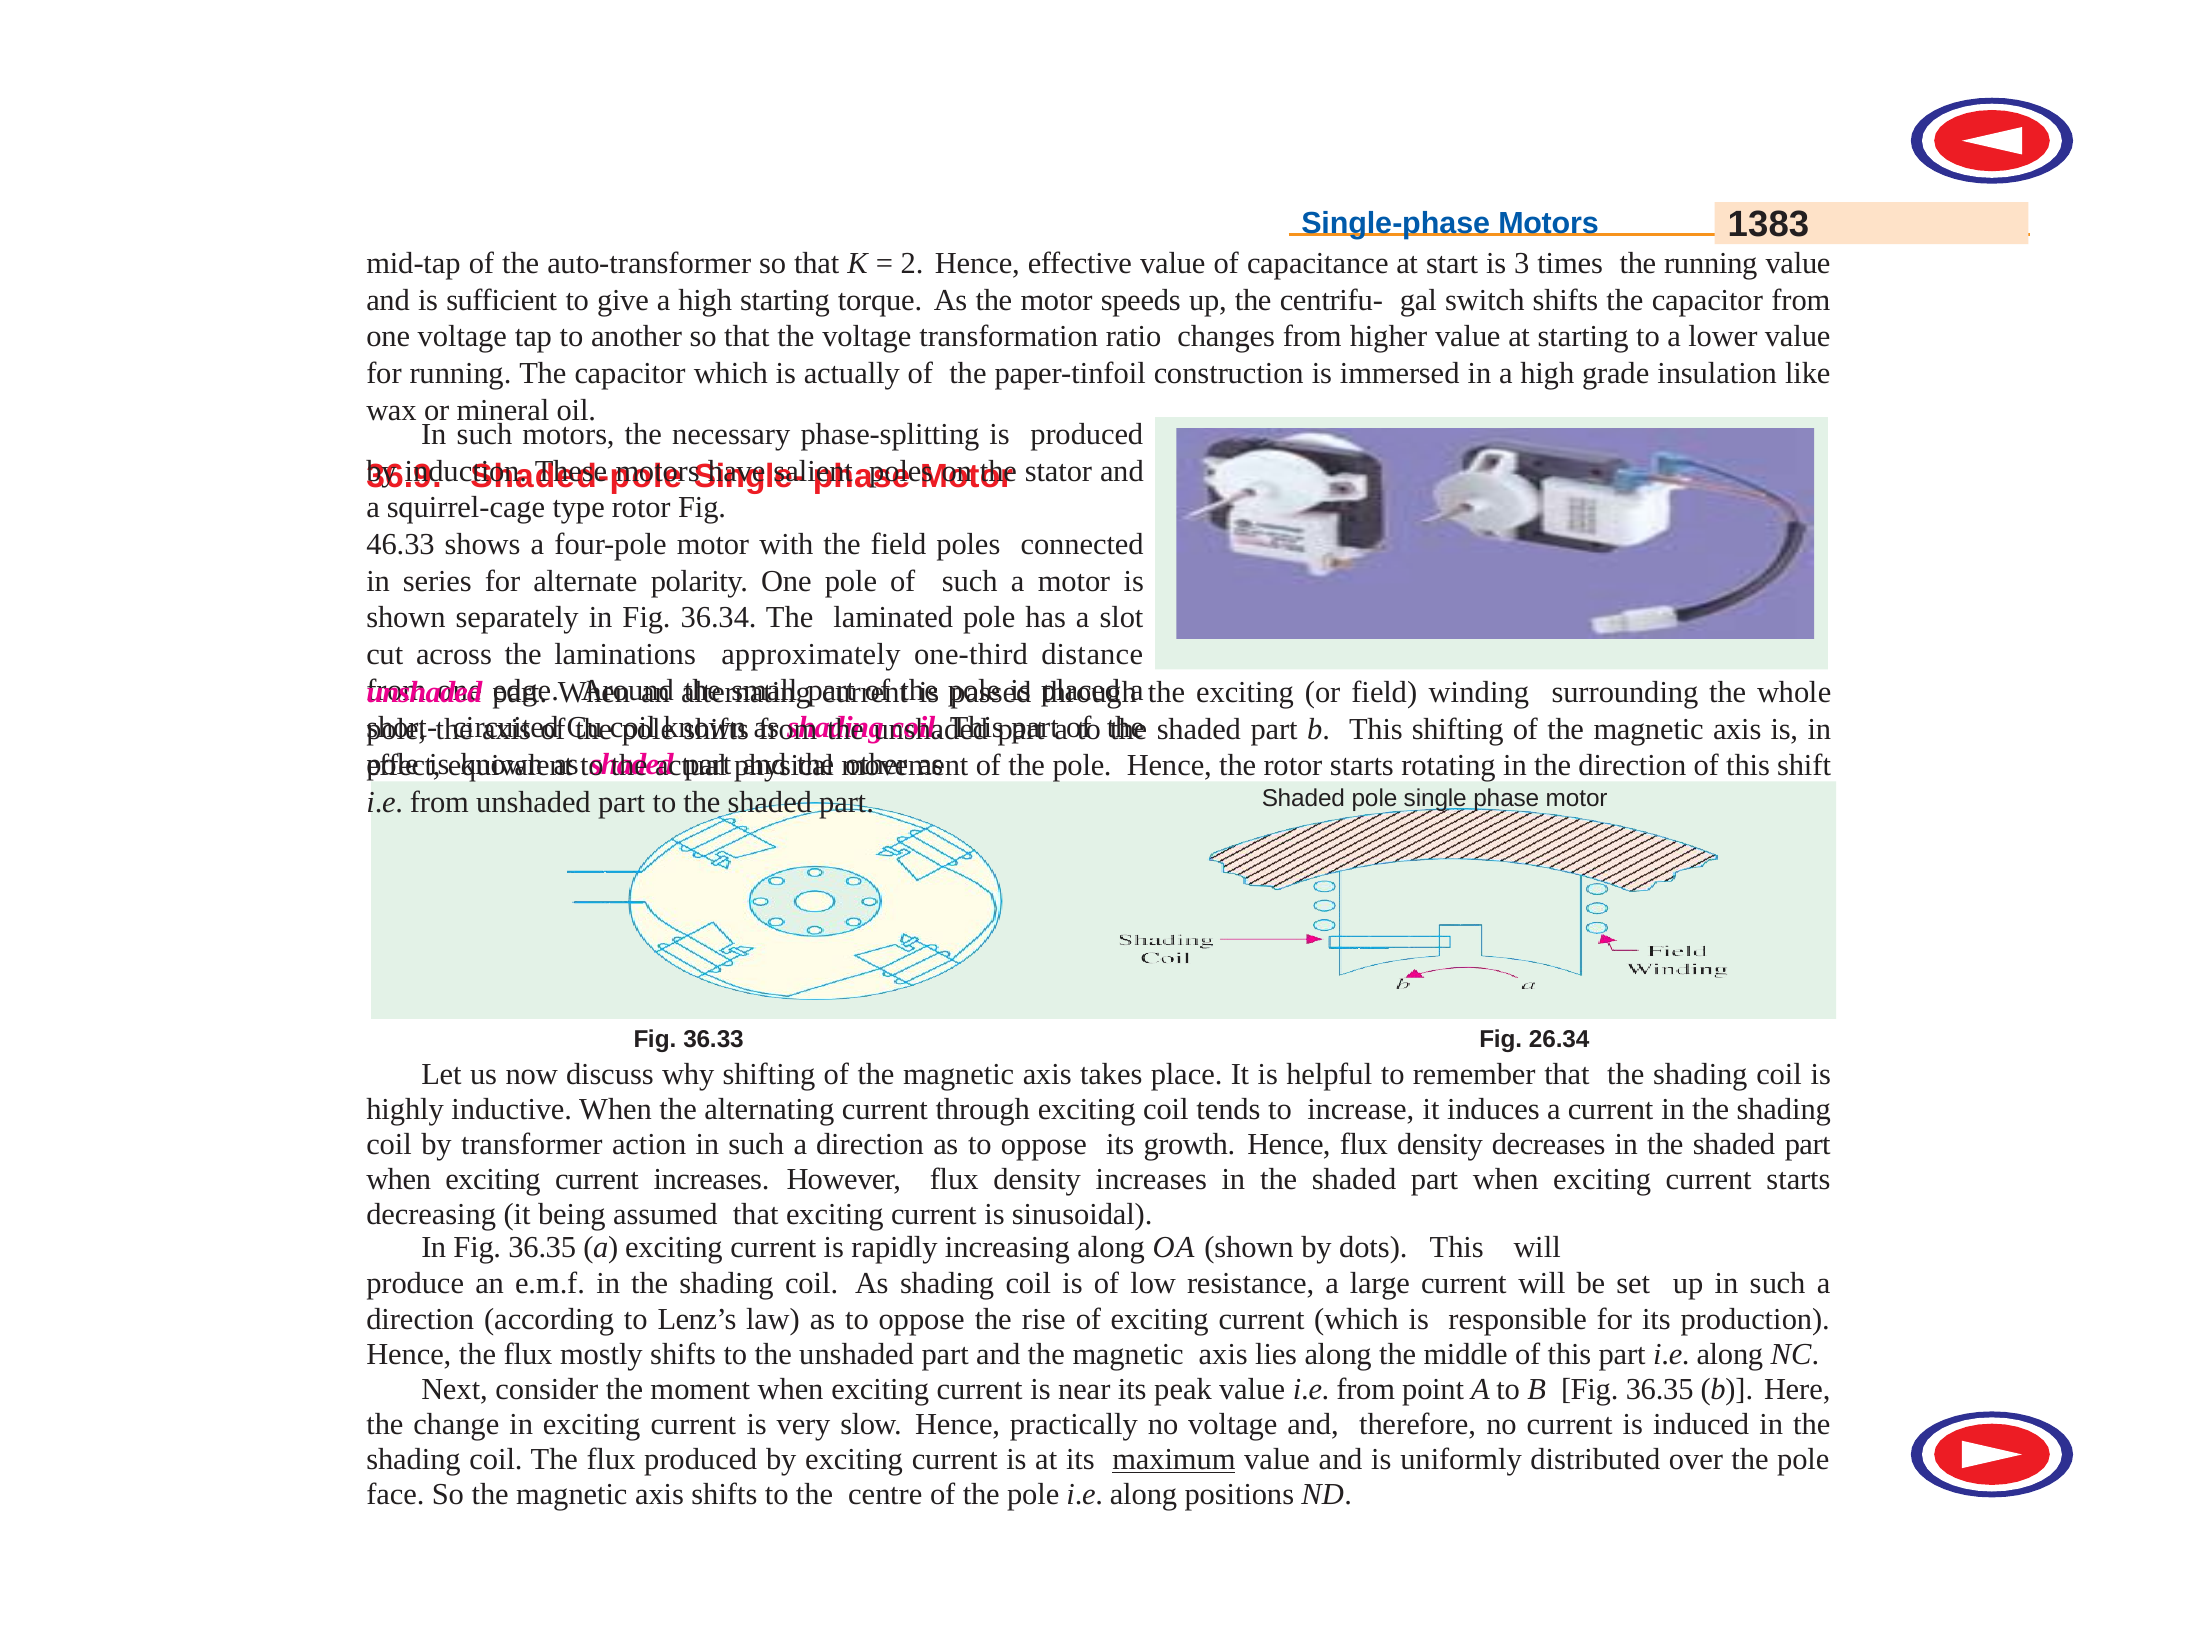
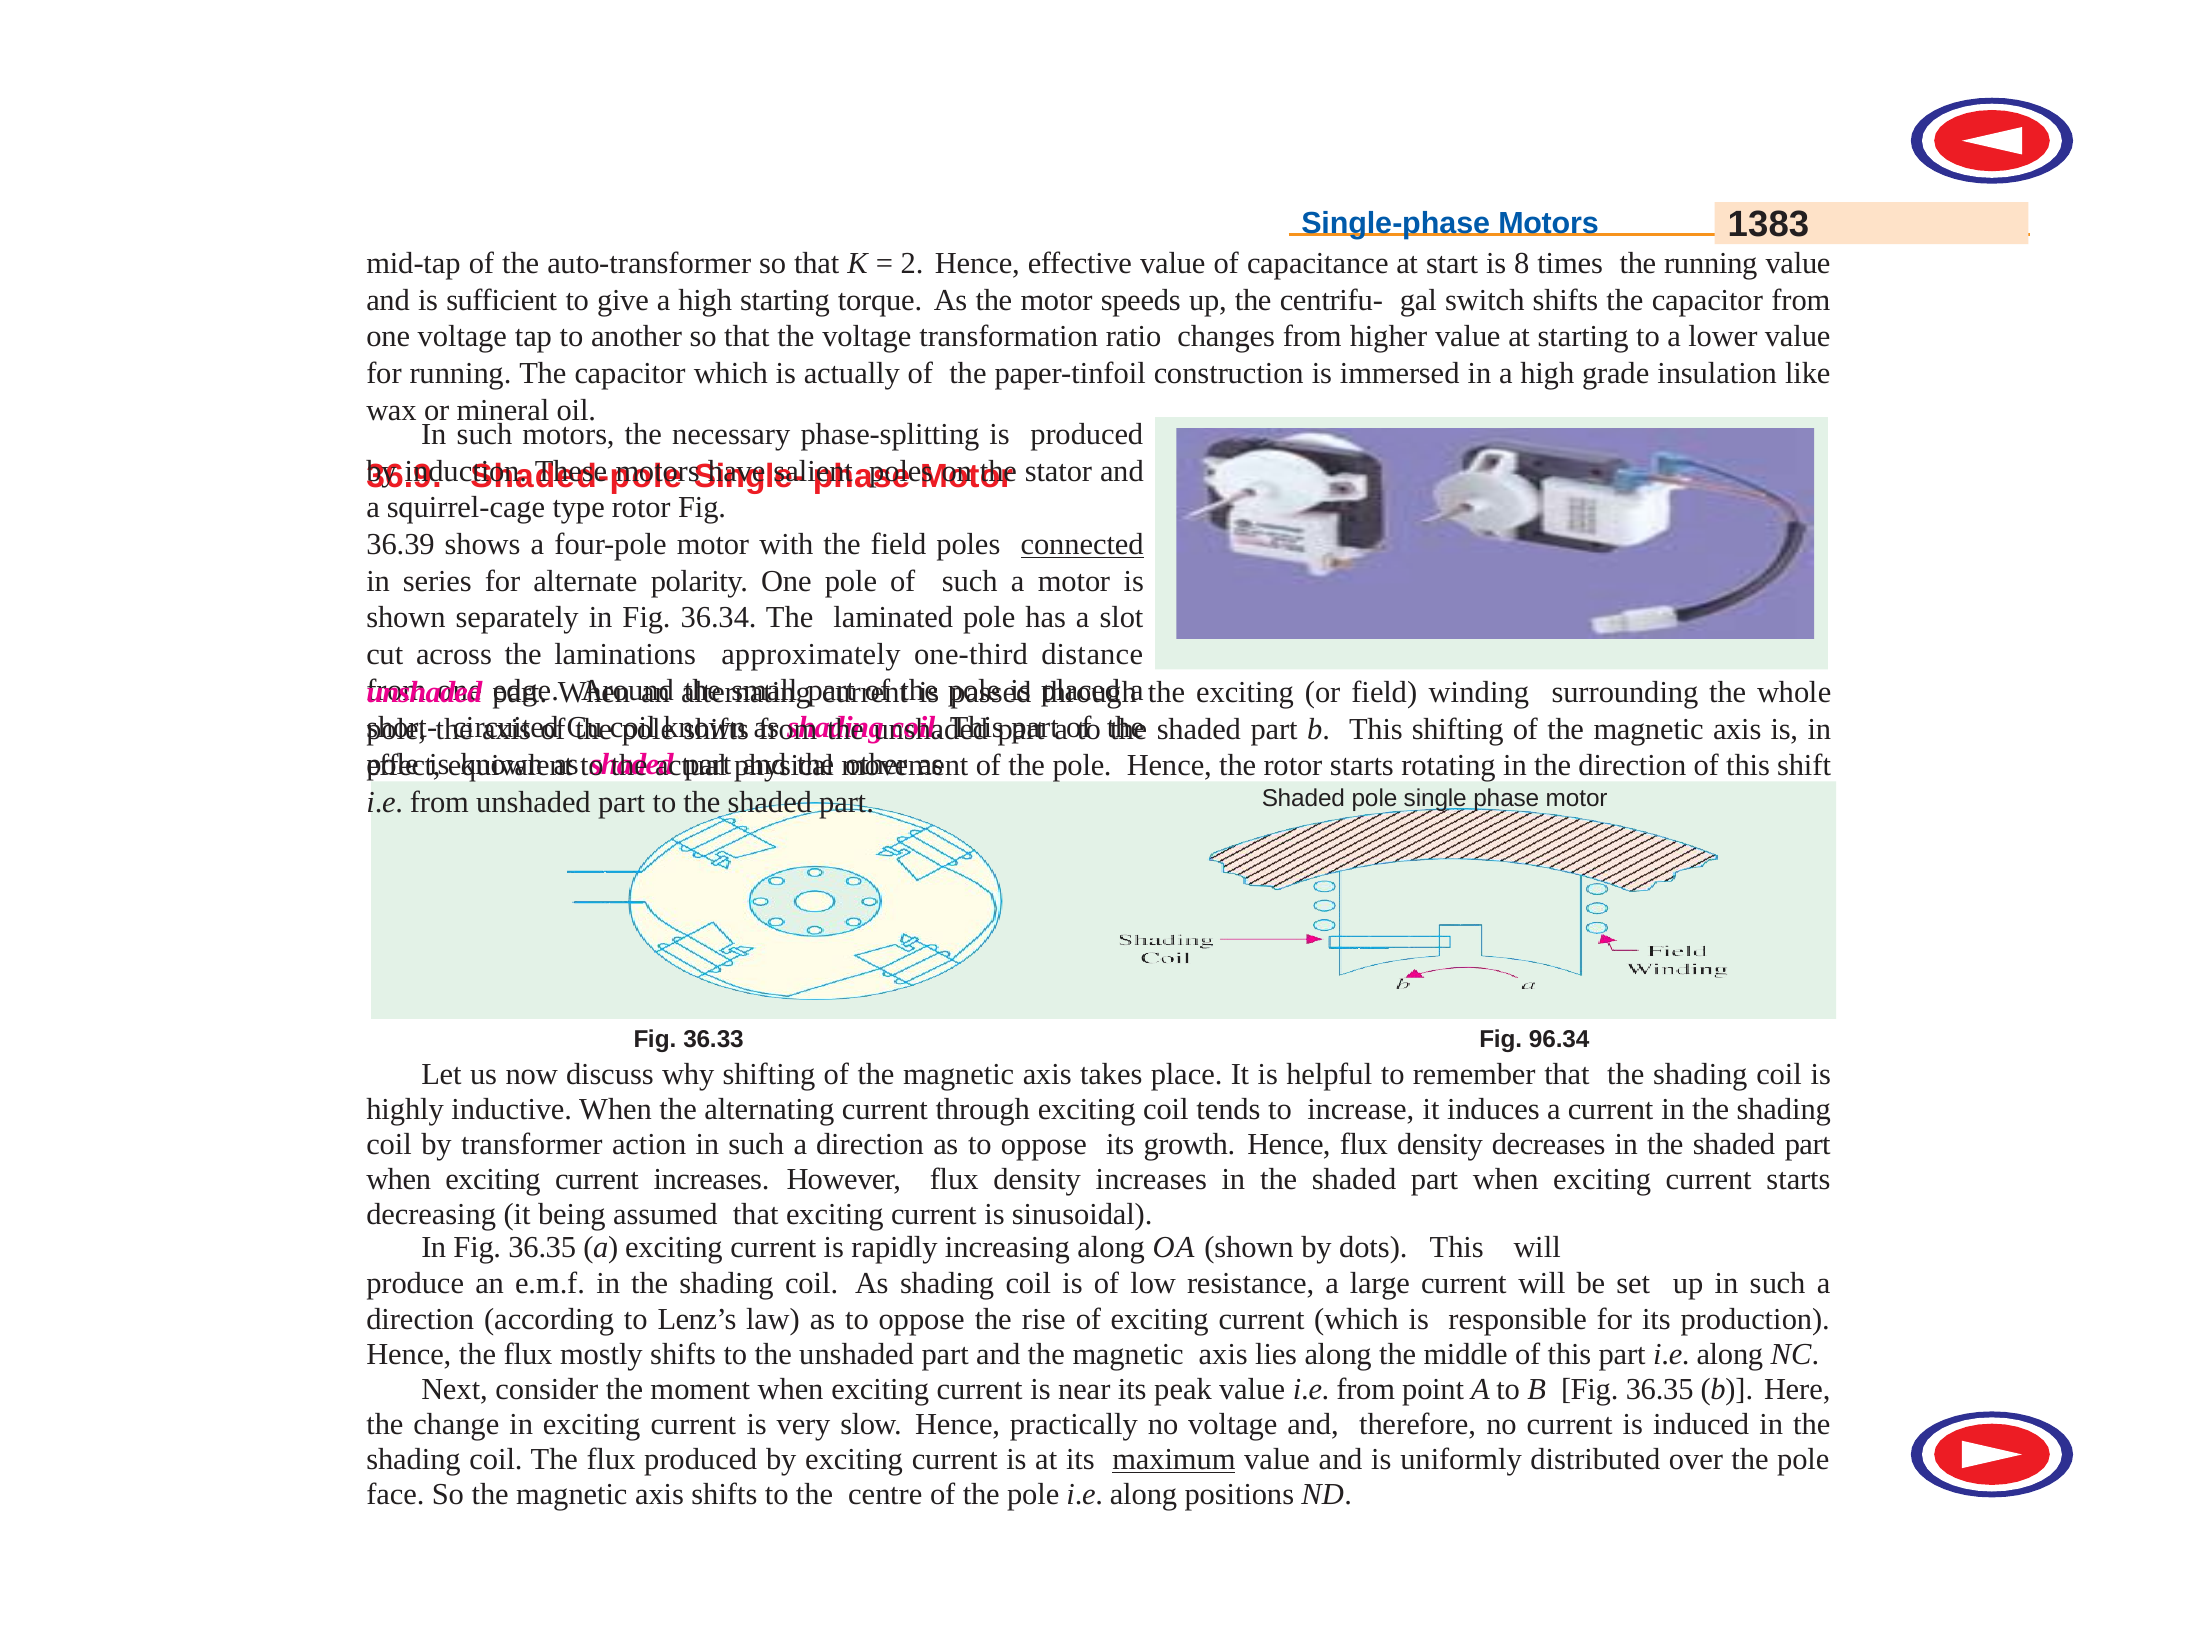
3: 3 -> 8 (1522, 264)
46.33: 46.33 -> 36.39 (401, 544)
connected underline: none -> present (1082, 544)
26.34: 26.34 -> 96.34 (1559, 1040)
